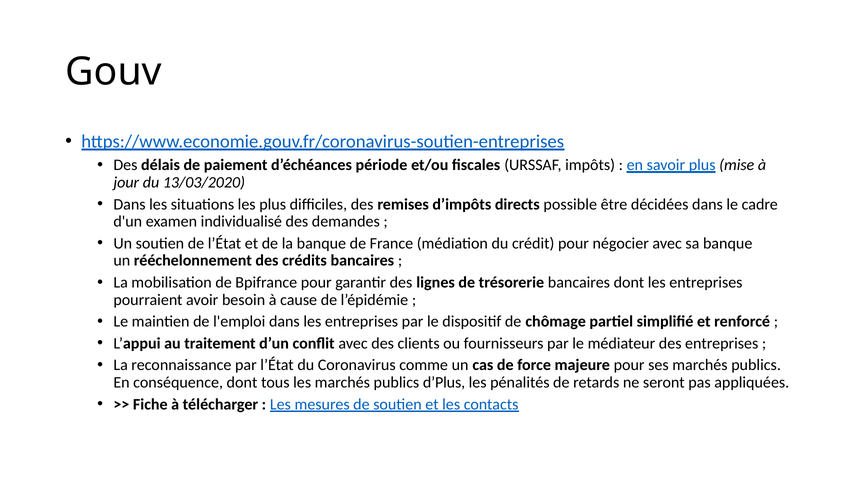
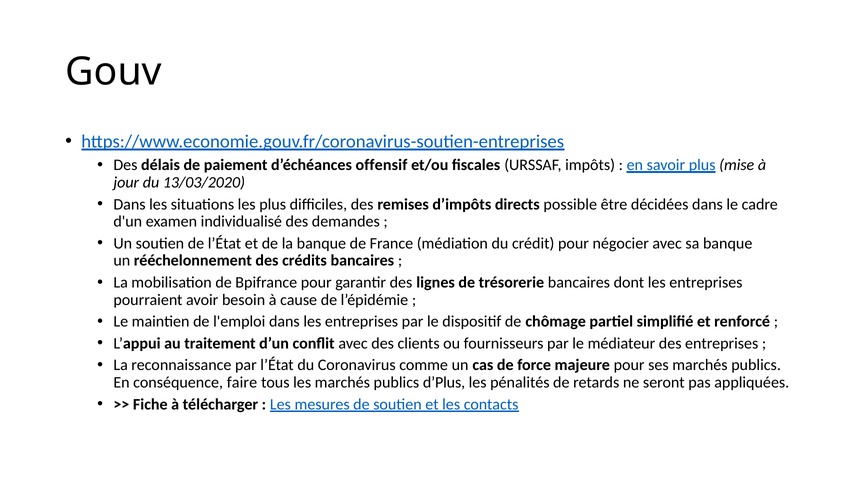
période: période -> offensif (381, 165)
conséquence dont: dont -> faire (242, 383)
